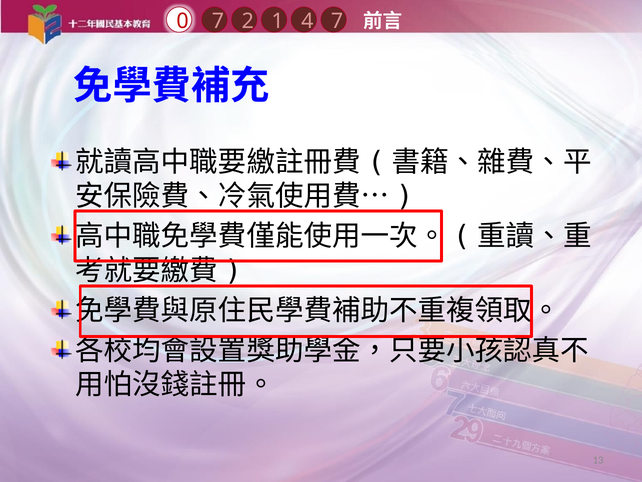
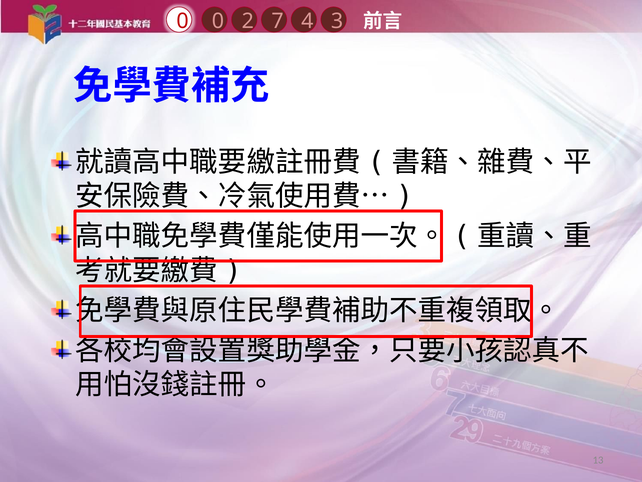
0 7: 7 -> 0 (218, 21)
1: 1 -> 7 (278, 21)
4 7: 7 -> 3 (337, 21)
